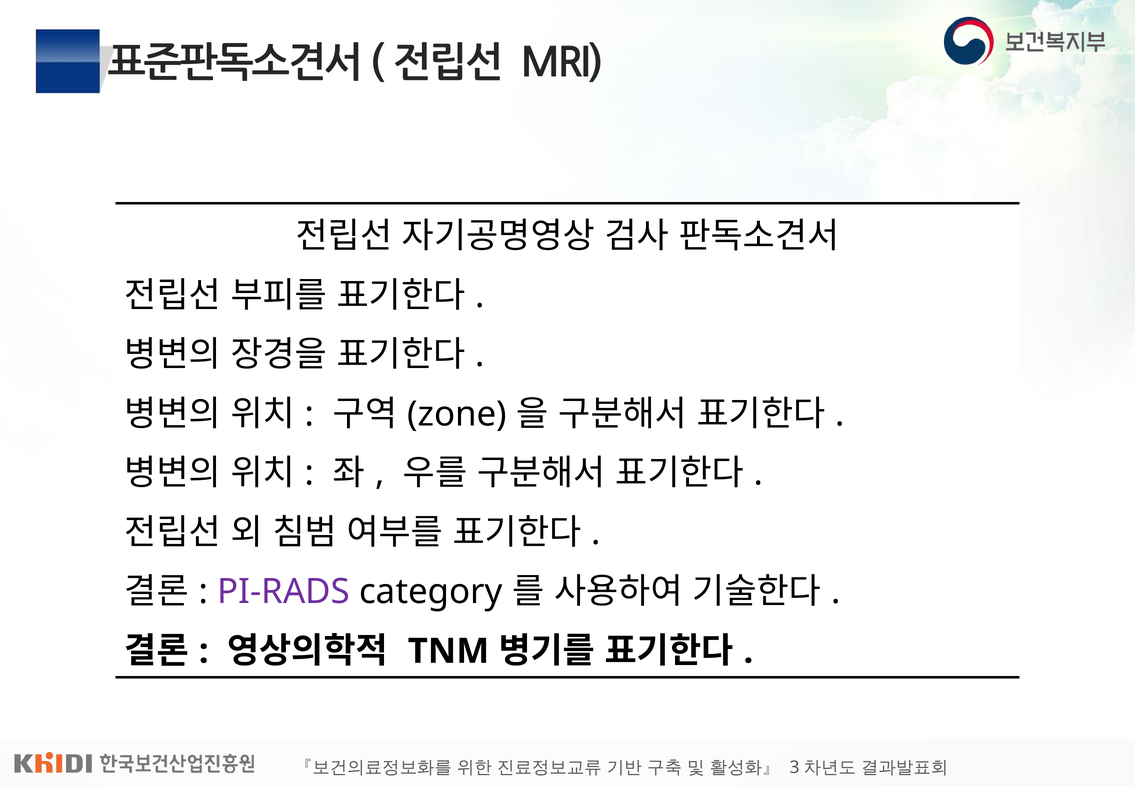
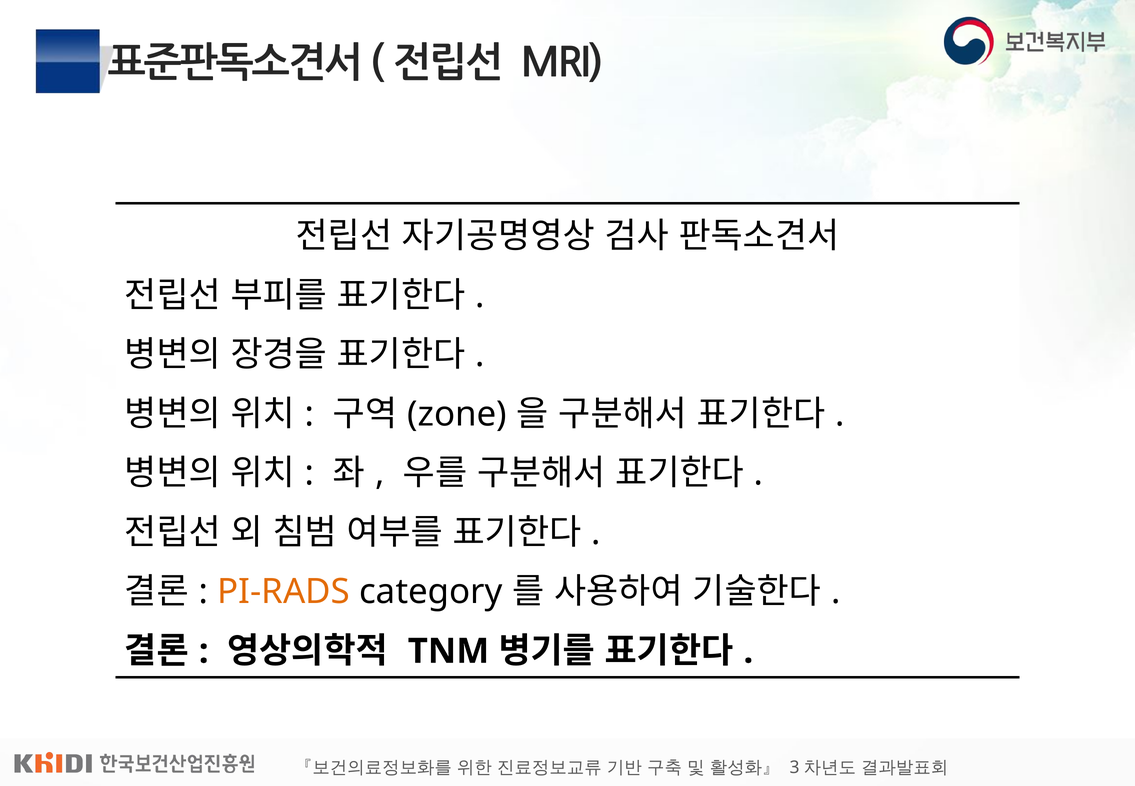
PI-RADS colour: purple -> orange (284, 592)
